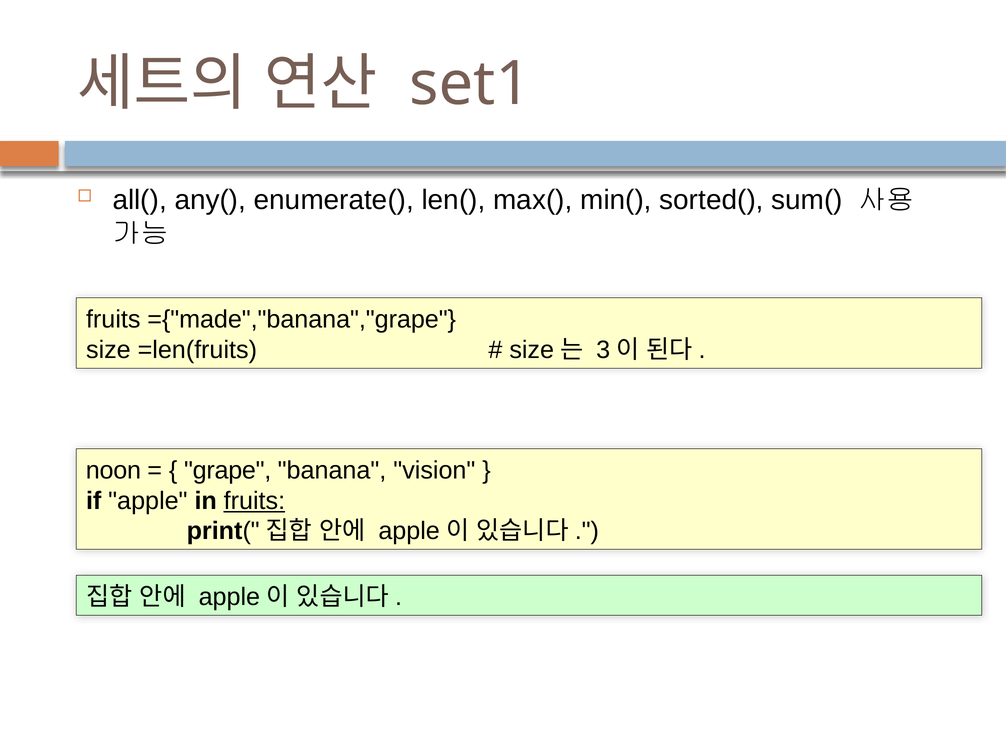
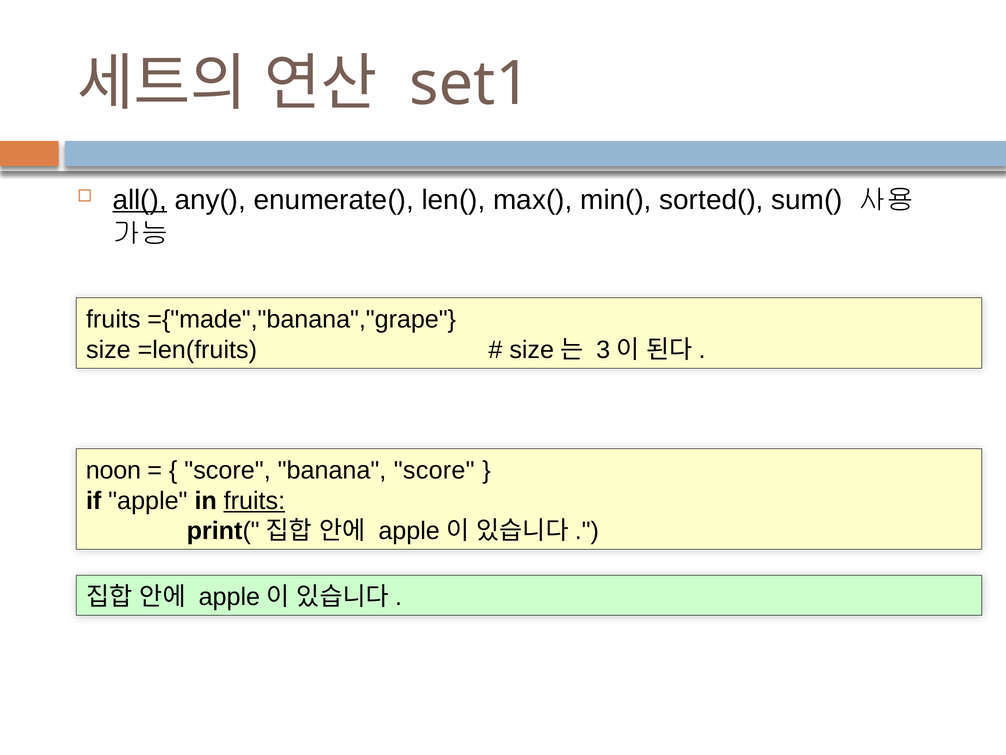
all( underline: none -> present (140, 200)
grape: grape -> score (228, 470)
banana vision: vision -> score (434, 470)
